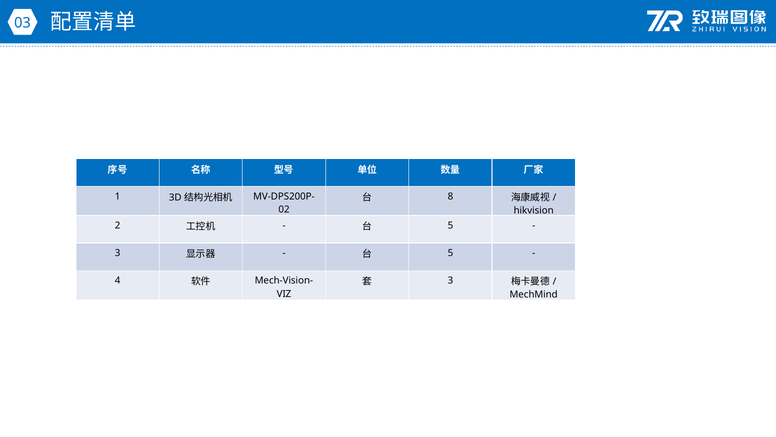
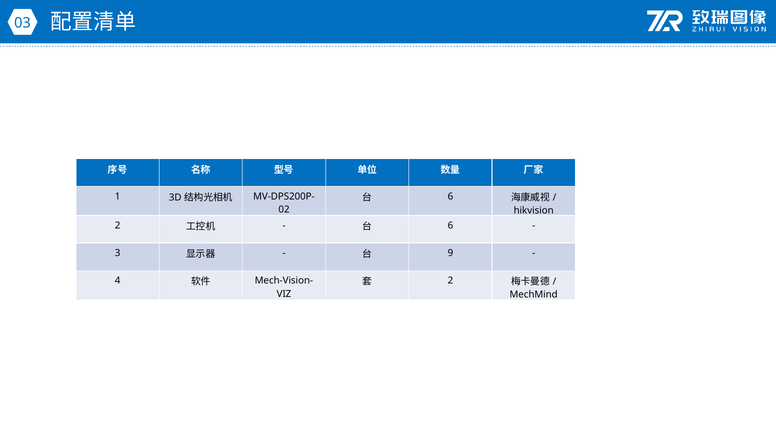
8: 8 -> 6 (450, 196)
5: 5 -> 6 (450, 225)
5: 5 -> 9 (450, 253)
3: 3 -> 2 (450, 280)
